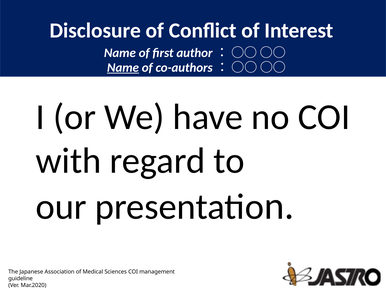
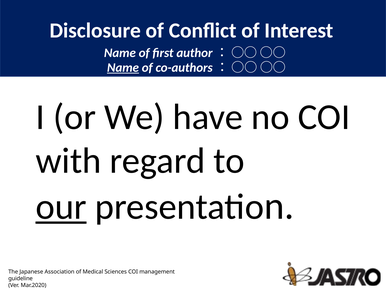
our underline: none -> present (61, 207)
